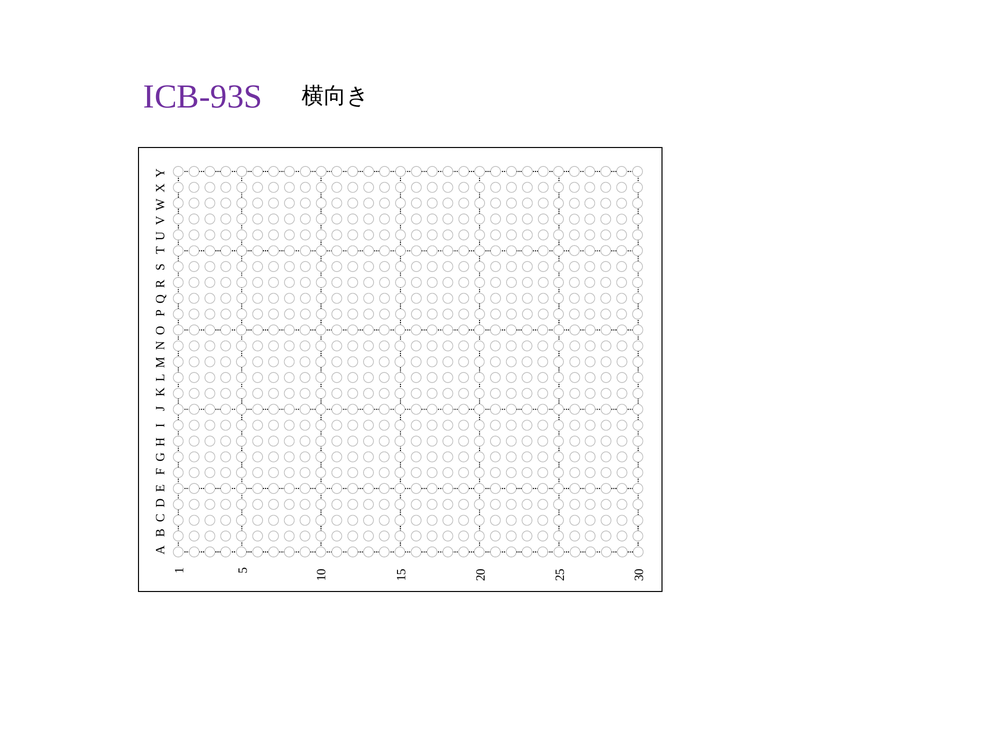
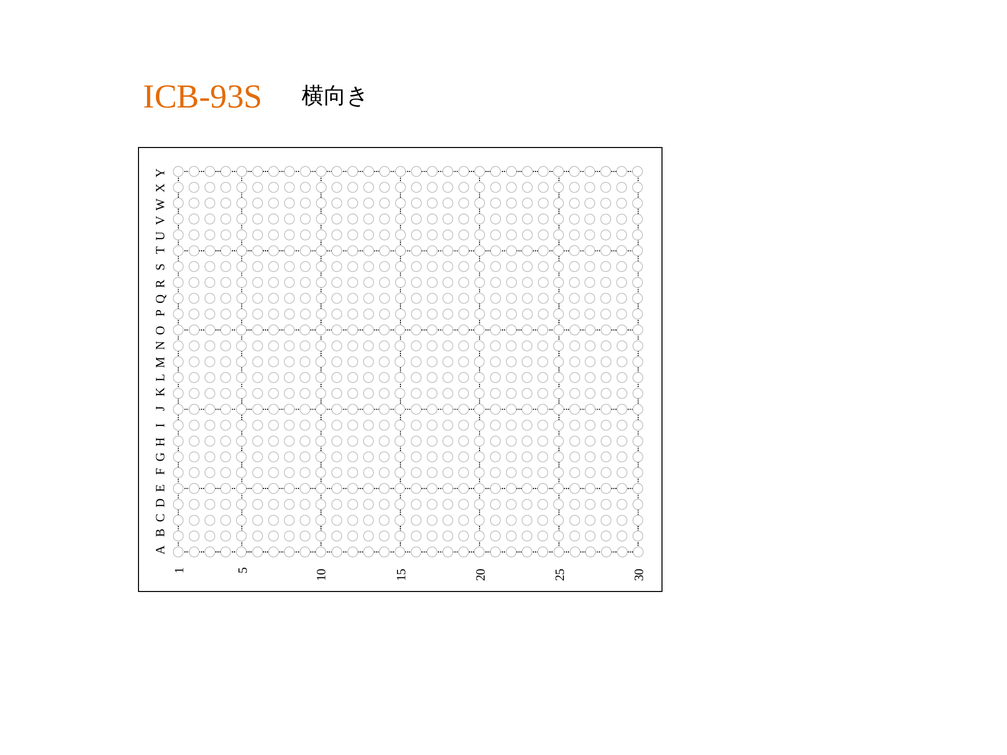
ICB-93S colour: purple -> orange (203, 97)
